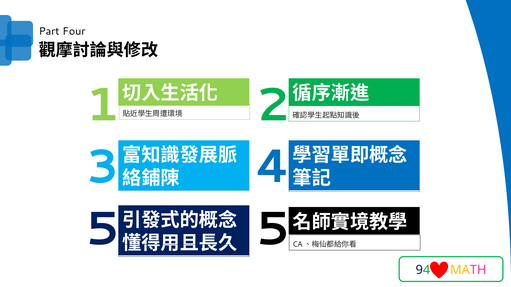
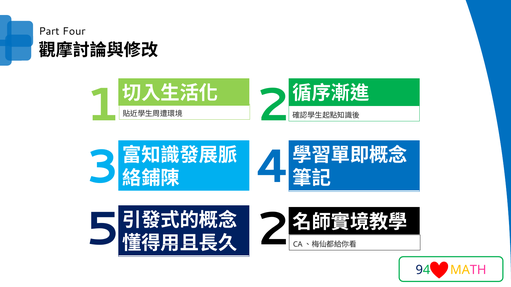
5: 5 -> 2 (273, 229)
